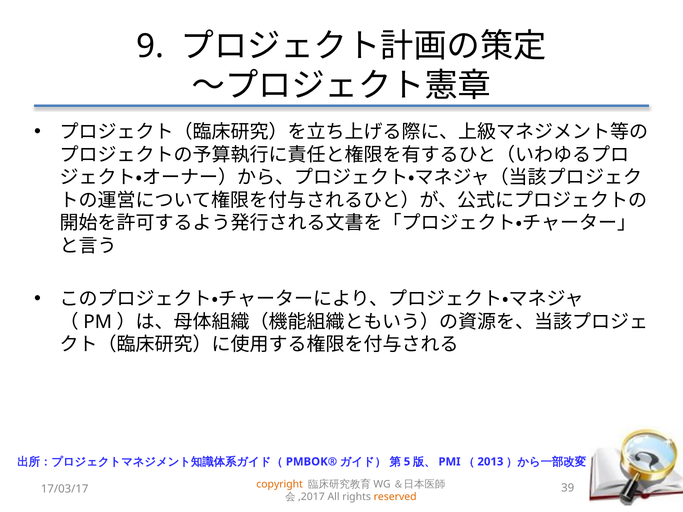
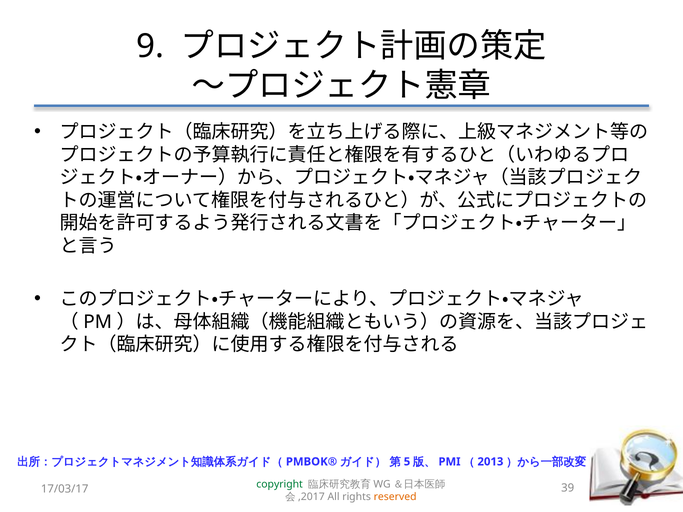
copyright colour: orange -> green (280, 485)
